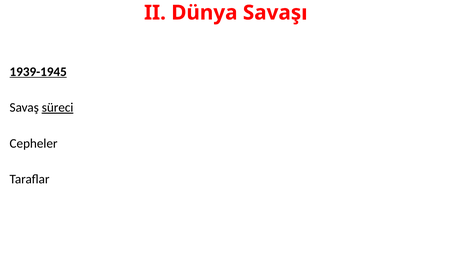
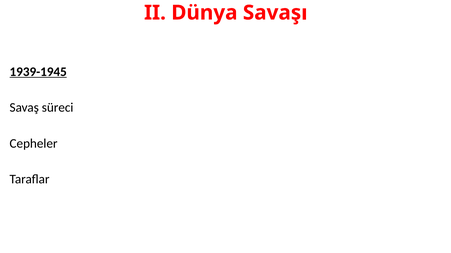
süreci underline: present -> none (58, 108)
